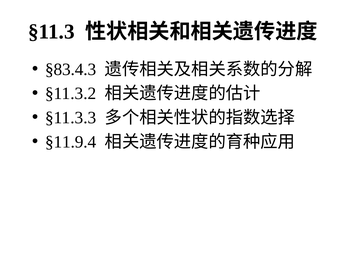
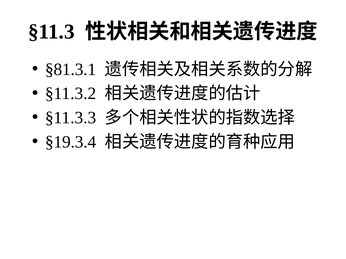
§83.4.3: §83.4.3 -> §81.3.1 (71, 69)
§11.9.4: §11.9.4 -> §19.3.4 (71, 142)
